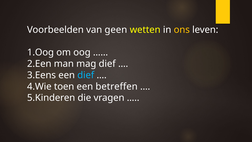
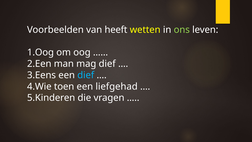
geen: geen -> heeft (116, 30)
ons colour: yellow -> light green (182, 30)
betreffen: betreffen -> liefgehad (117, 86)
